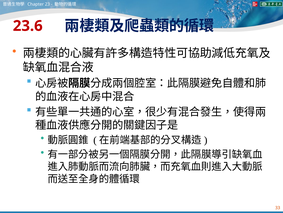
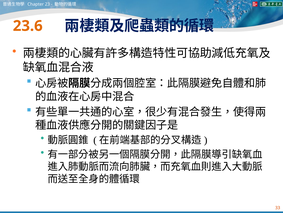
23.6 colour: red -> orange (28, 26)
